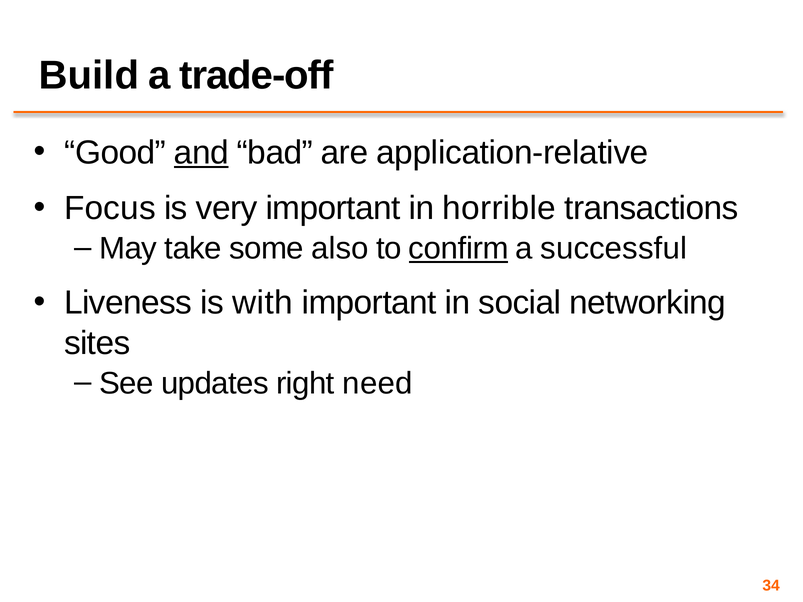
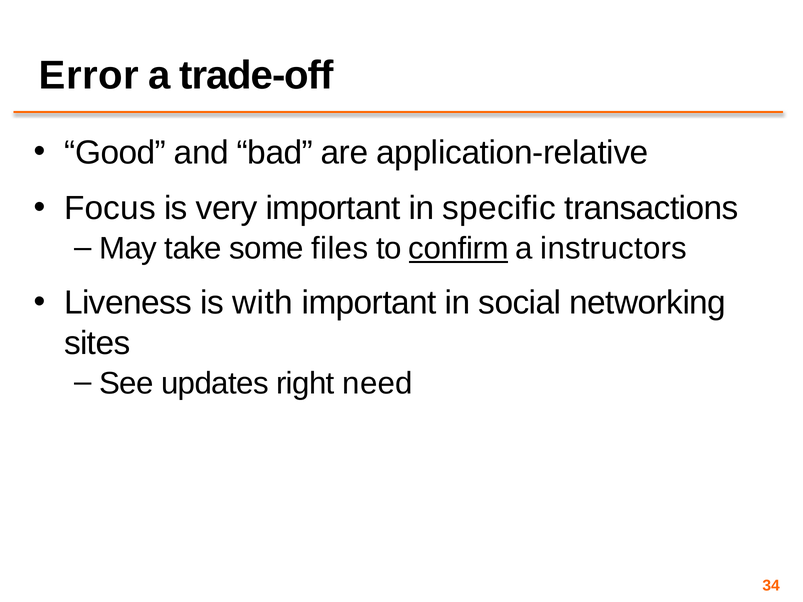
Build: Build -> Error (89, 75)
and underline: present -> none (202, 153)
horrible: horrible -> specific (499, 208)
also: also -> files (340, 249)
successful: successful -> instructors (614, 249)
